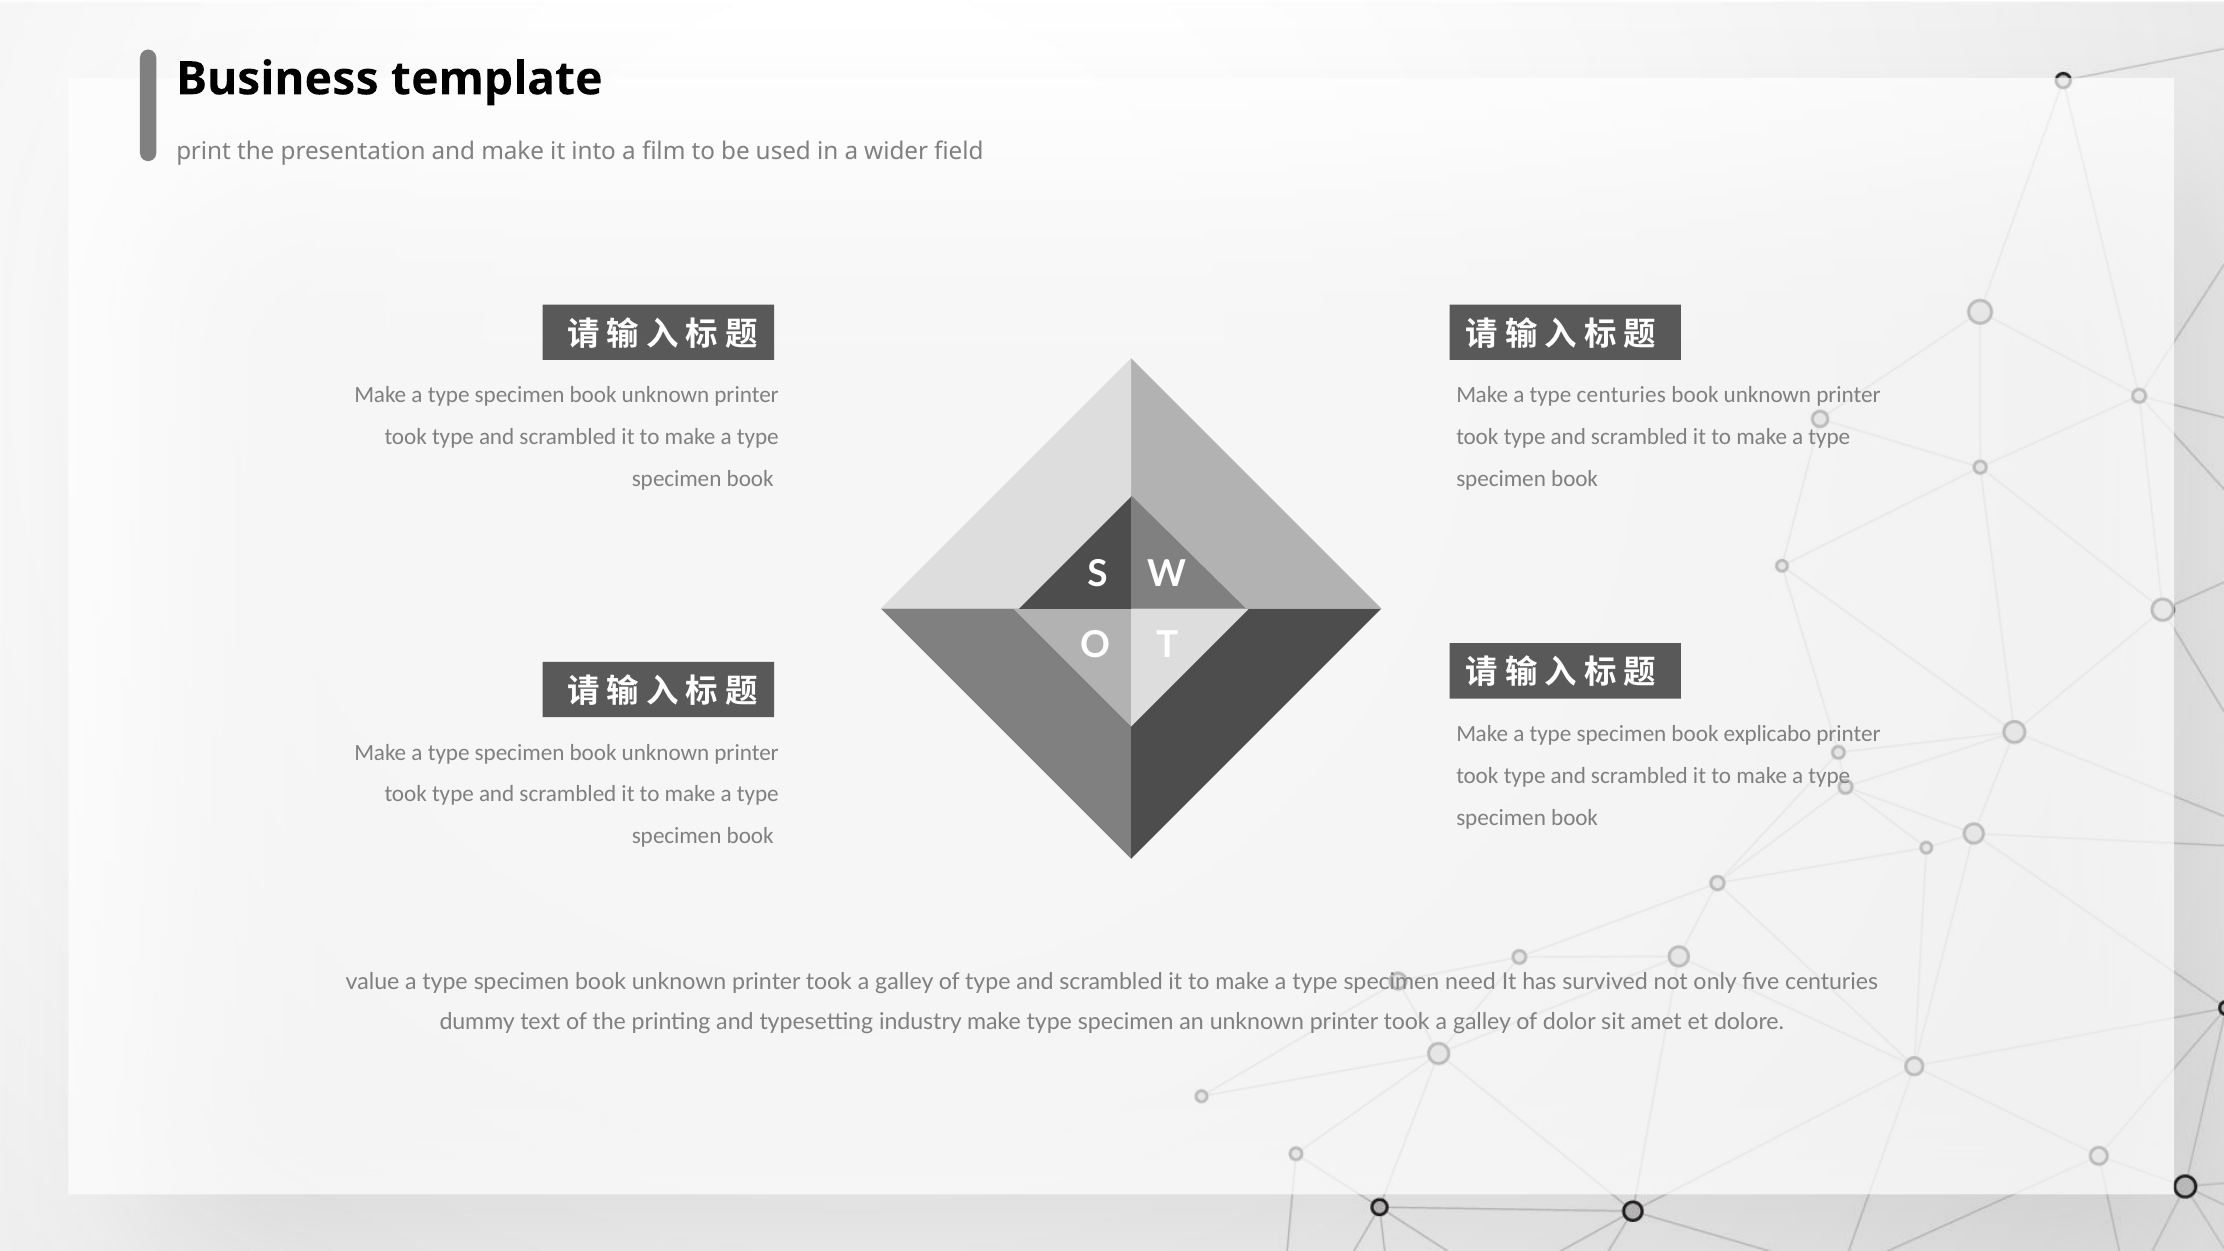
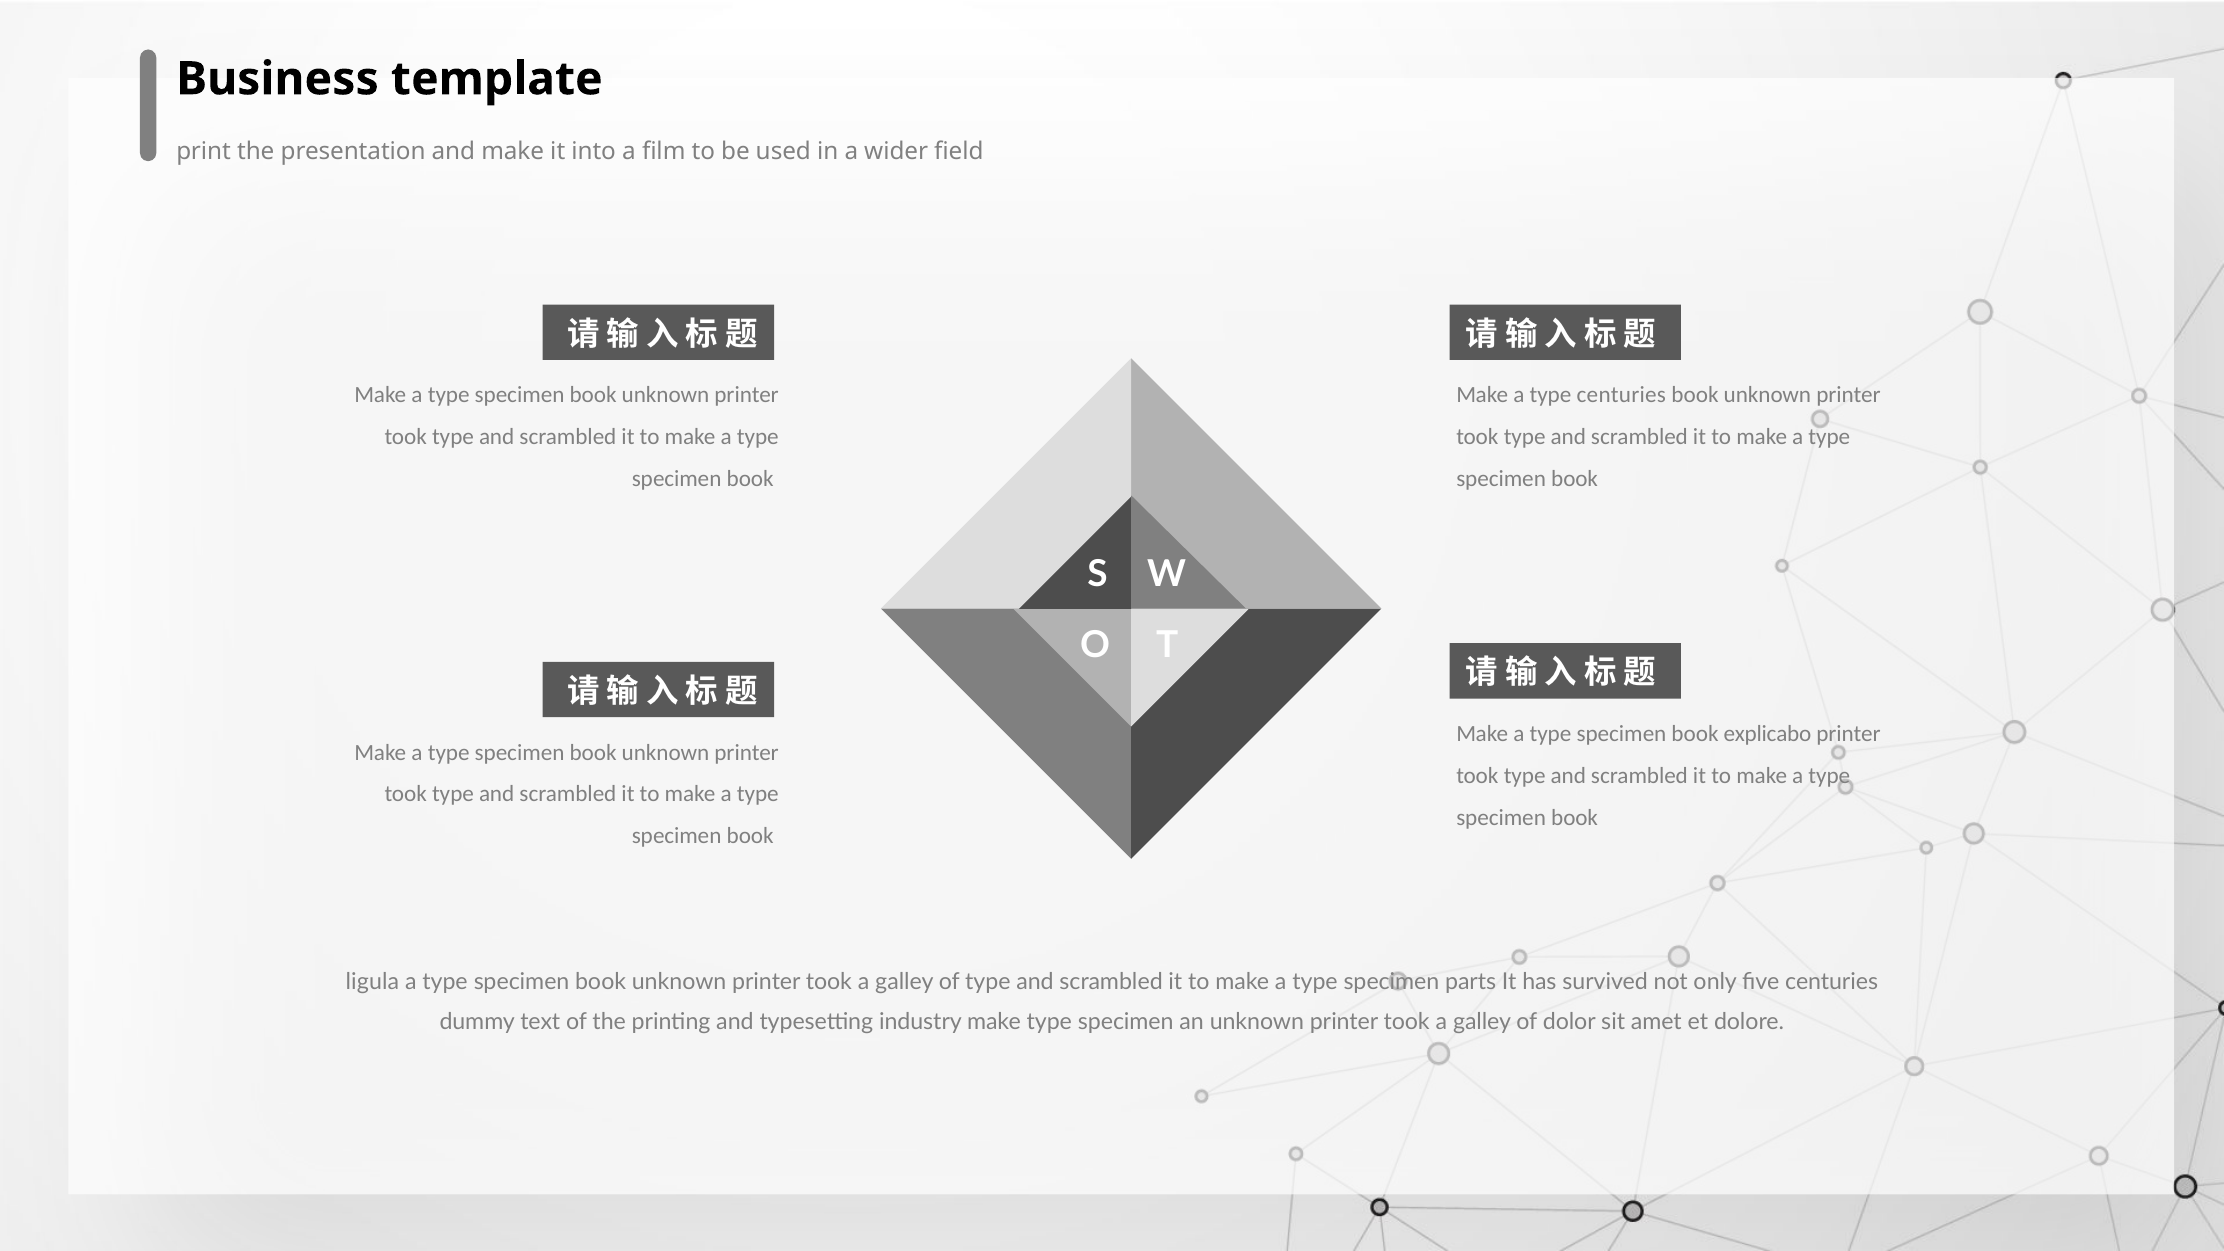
value: value -> ligula (372, 982)
need: need -> parts (1471, 982)
